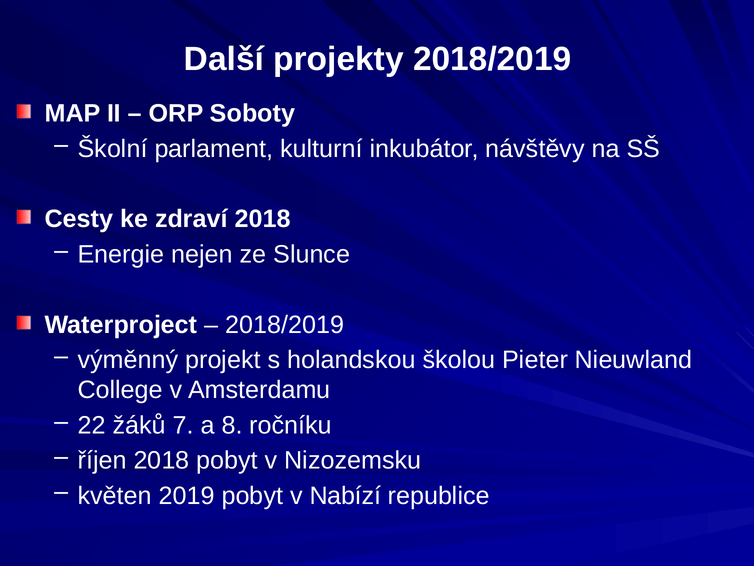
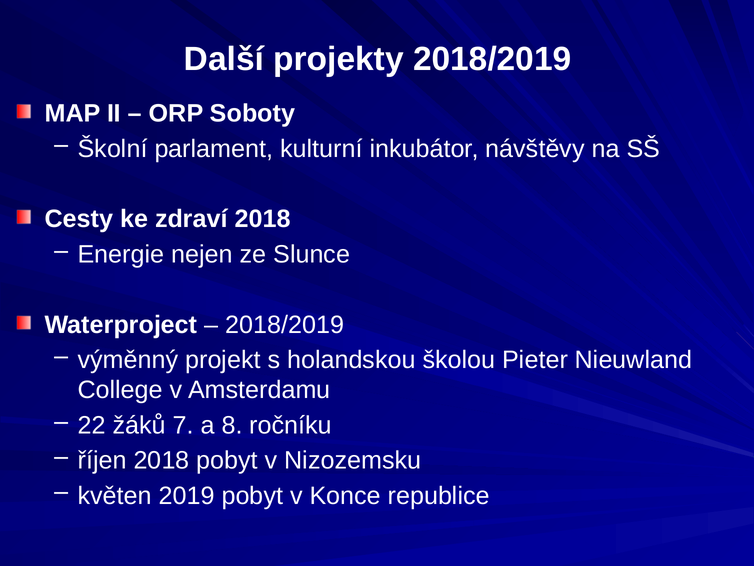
Nabízí: Nabízí -> Konce (345, 495)
